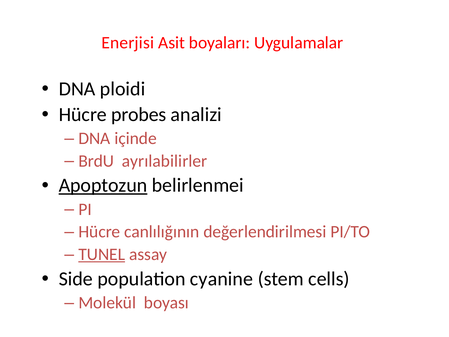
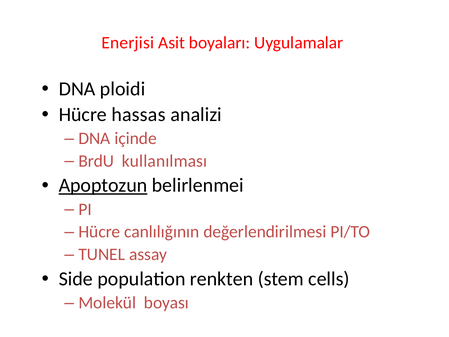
probes: probes -> hassas (139, 114)
ayrılabilirler: ayrılabilirler -> kullanılması (165, 161)
TUNEL underline: present -> none (102, 254)
cyanine: cyanine -> renkten (222, 279)
